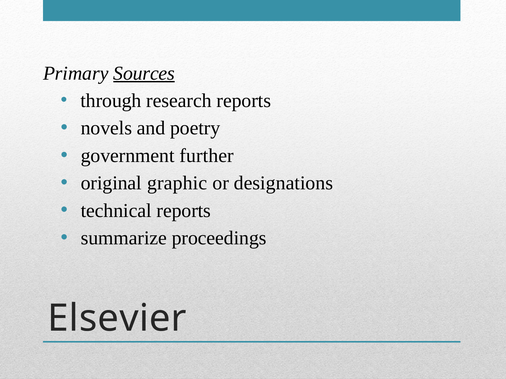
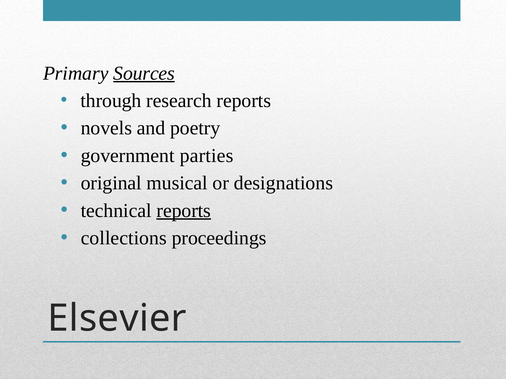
further: further -> parties (207, 156)
graphic: graphic -> musical (177, 183)
reports underline: none -> present (184, 211)
summarize: summarize -> collections (124, 238)
